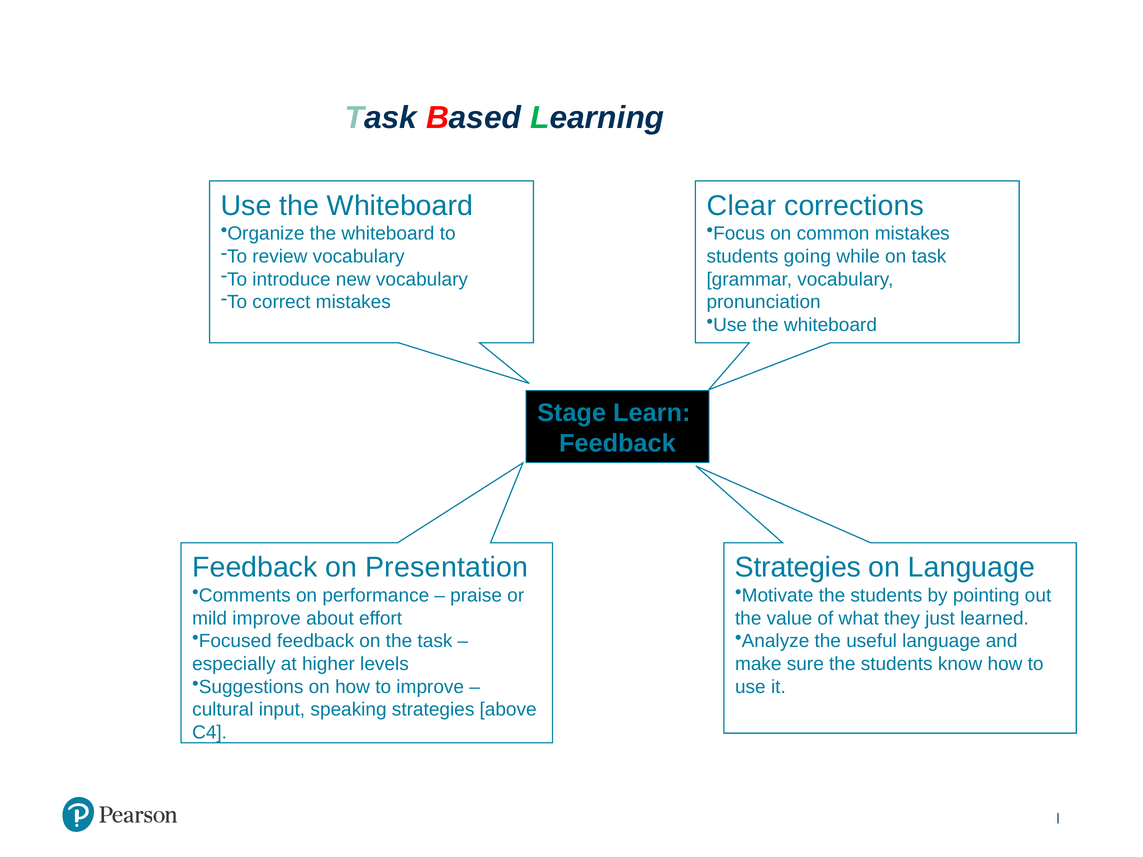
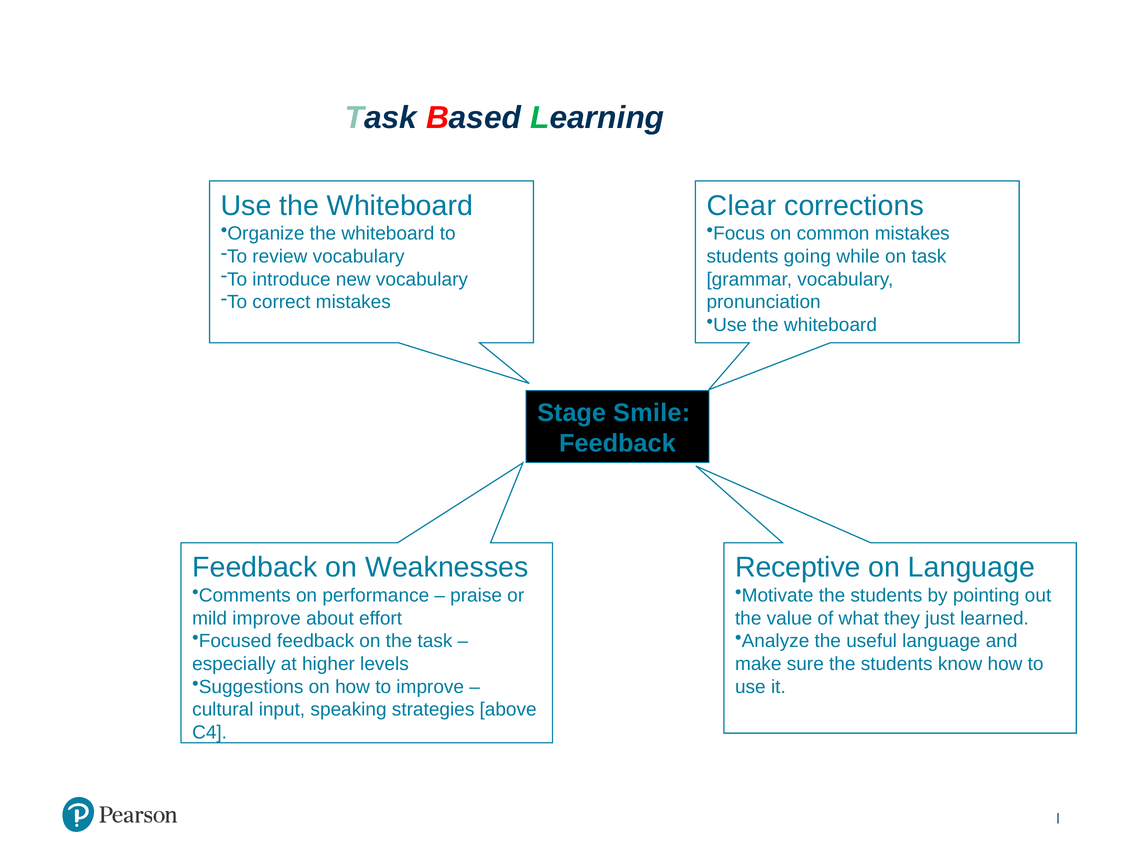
Learn: Learn -> Smile (652, 413)
Presentation: Presentation -> Weaknesses (447, 568)
Strategies: Strategies -> Receptive (798, 568)
